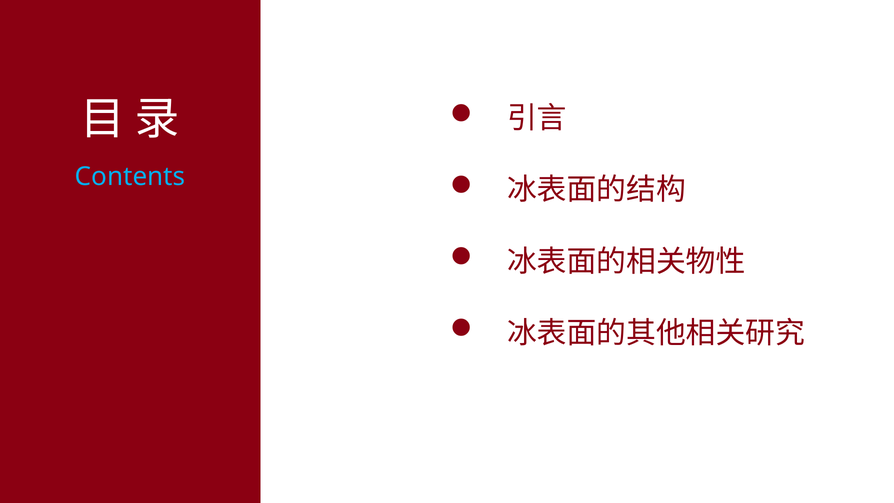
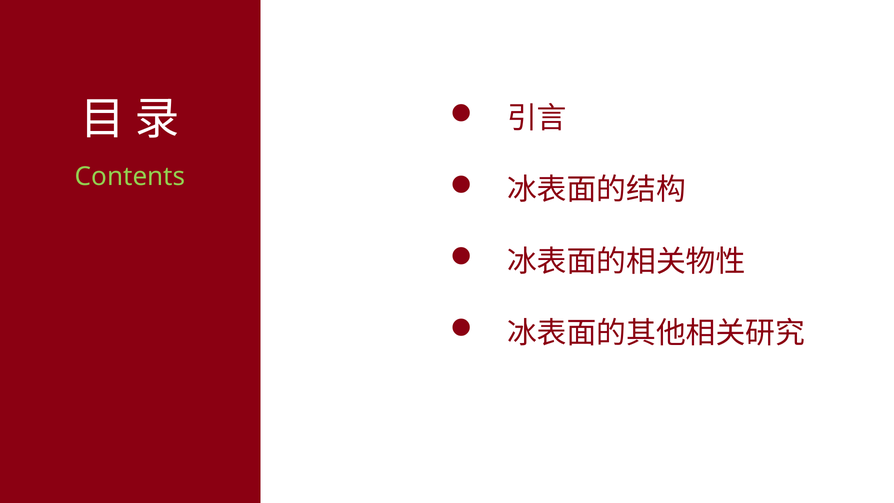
Contents colour: light blue -> light green (130, 176)
